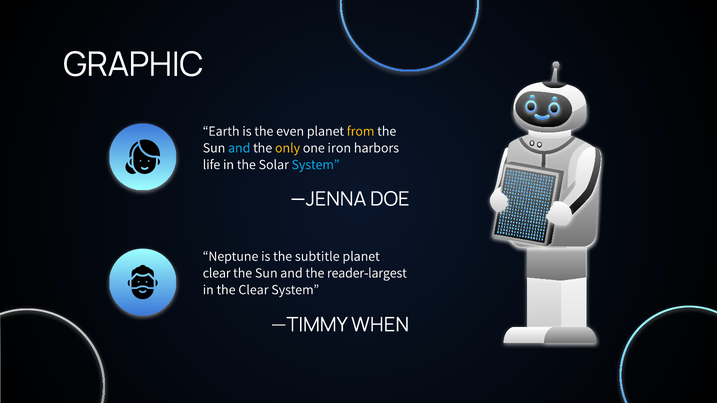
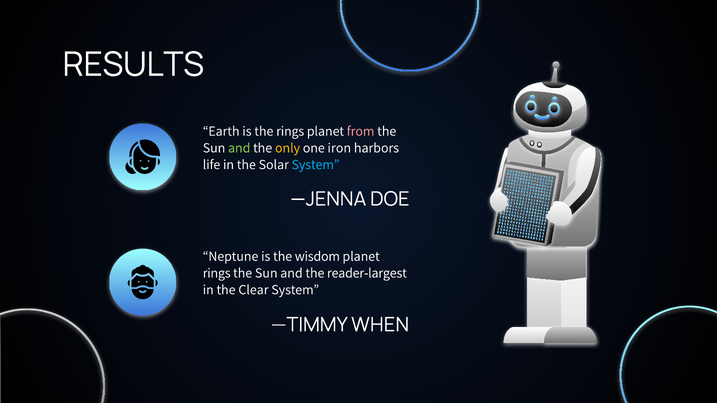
GRAPHIC: GRAPHIC -> RESULTS (133, 65)
the even: even -> rings (290, 131)
from colour: yellow -> pink (361, 131)
and colour: light blue -> light green (239, 148)
subtitle: subtitle -> wisdom (317, 256)
clear: clear -> rings (217, 273)
